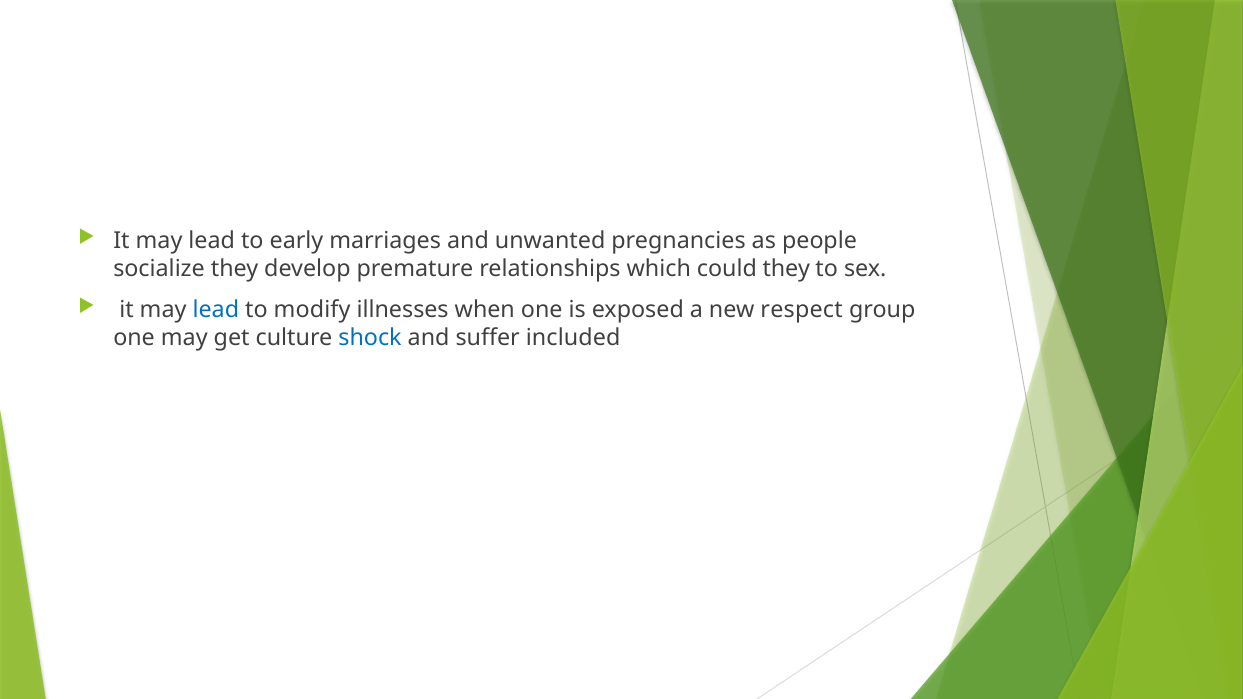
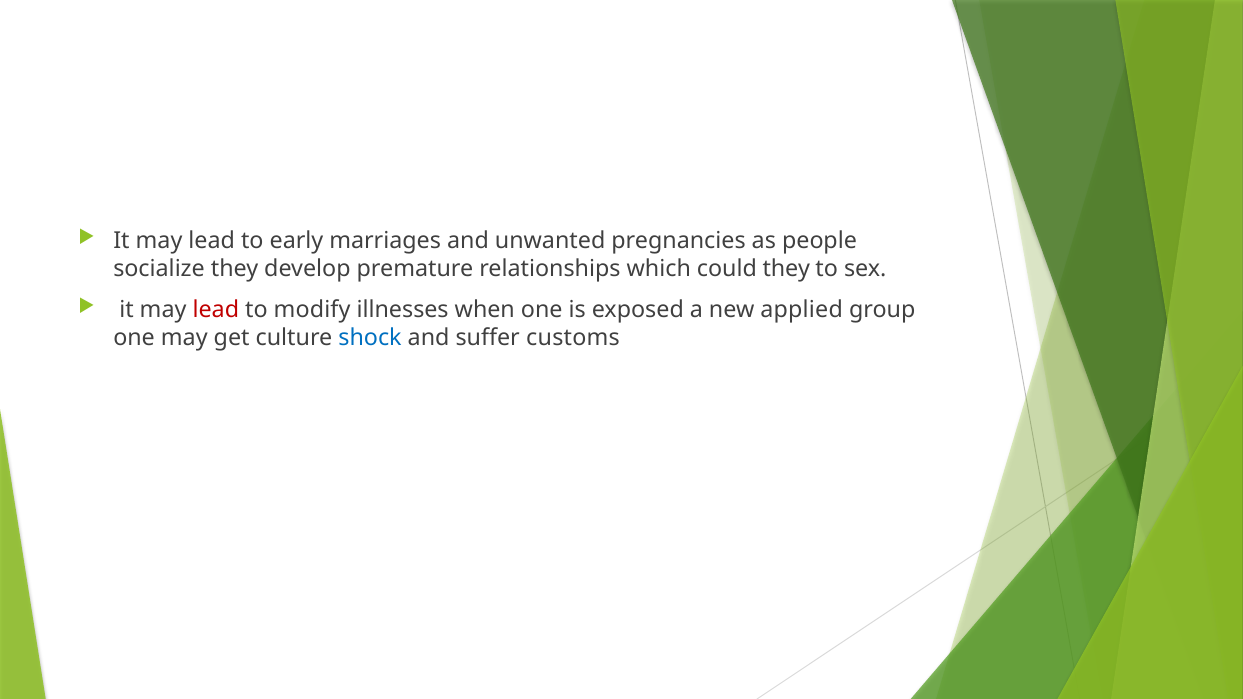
lead colour: blue -> red (216, 309)
respect: respect -> applied (802, 309)
included: included -> customs (573, 337)
